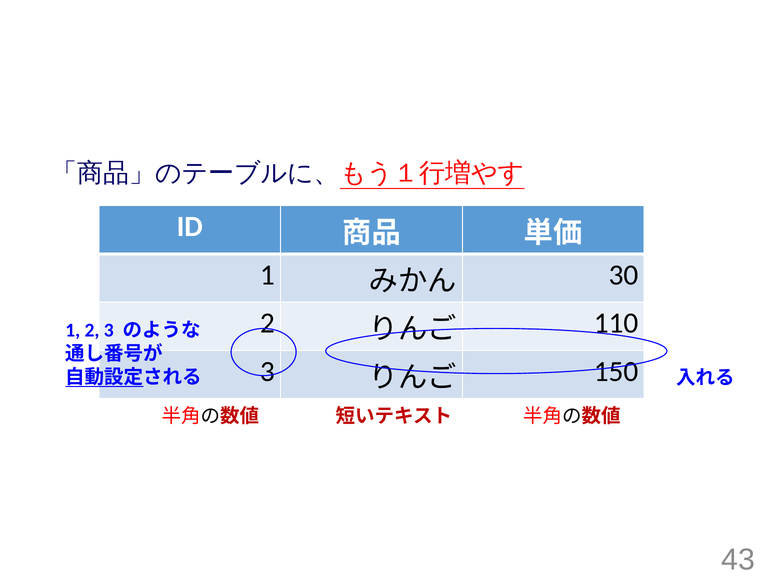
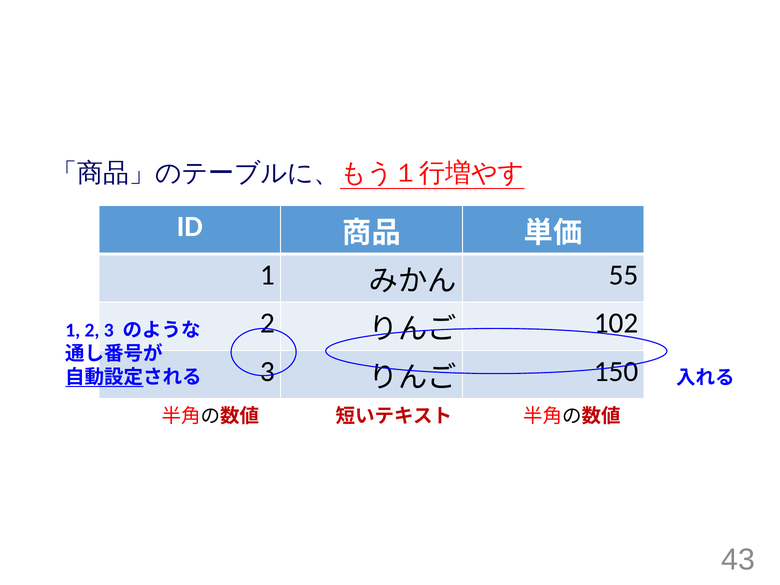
30: 30 -> 55 (623, 275)
110: 110 -> 102 (616, 323)
